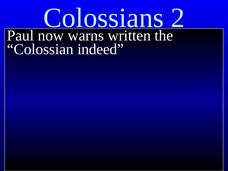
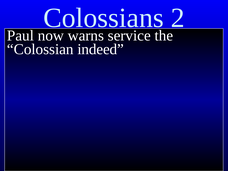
written: written -> service (129, 36)
